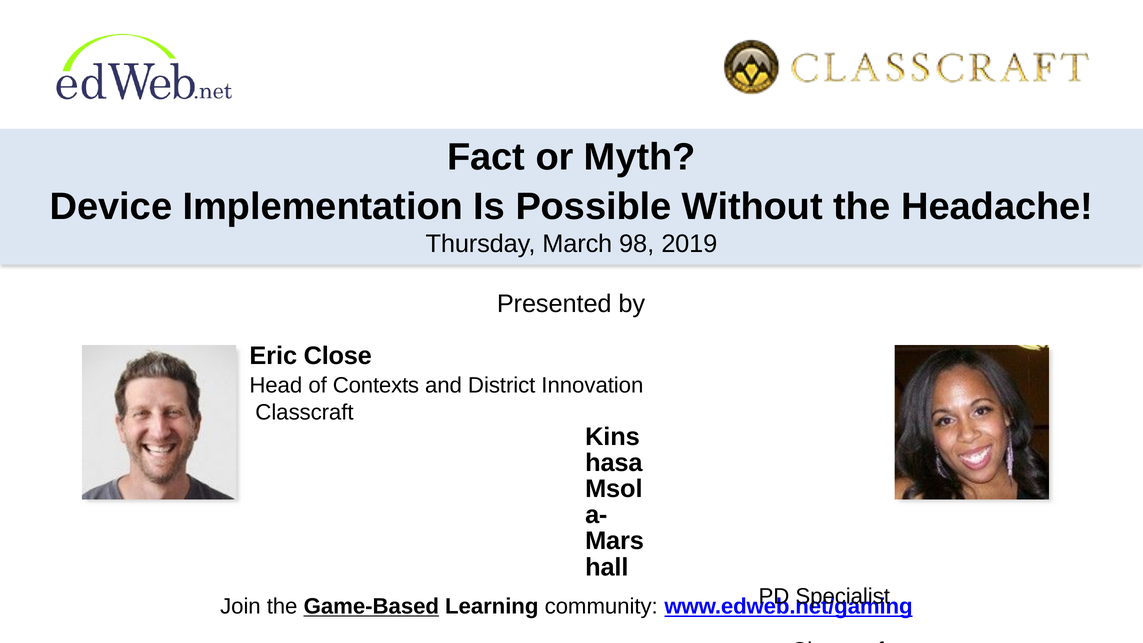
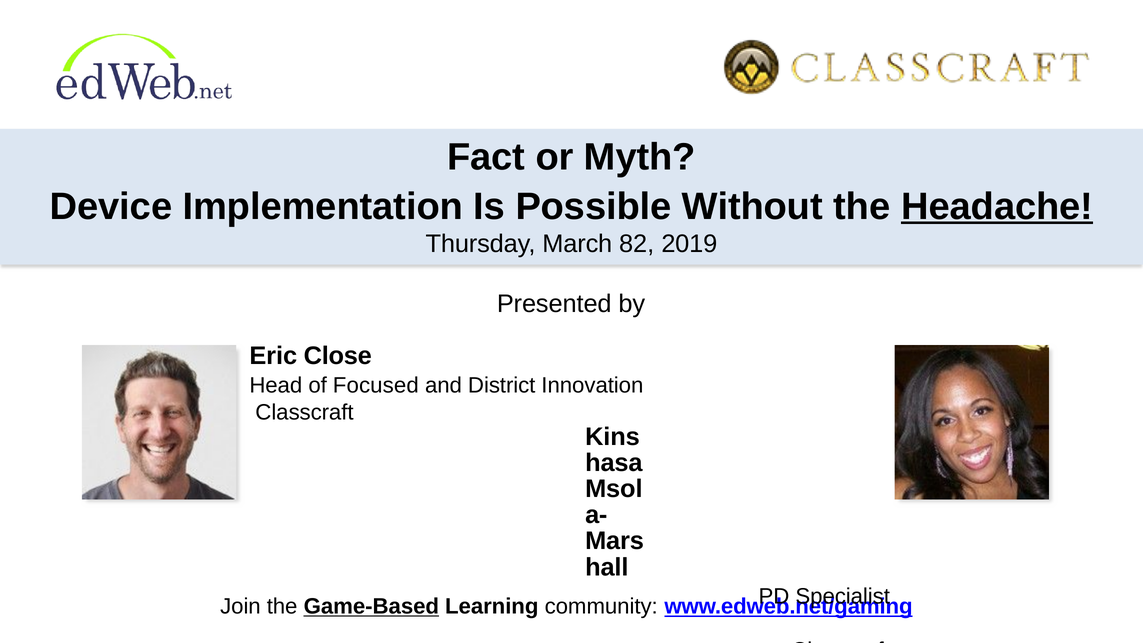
Headache underline: none -> present (997, 206)
98: 98 -> 82 (637, 244)
Contexts: Contexts -> Focused (376, 385)
